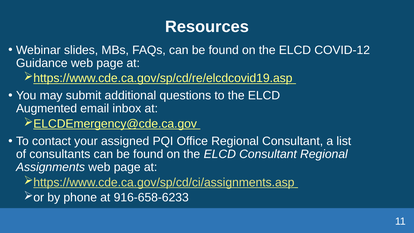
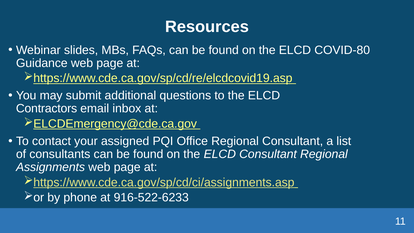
COVID-12: COVID-12 -> COVID-80 (342, 50)
Augmented: Augmented -> Contractors (47, 109)
916-658-6233: 916-658-6233 -> 916-522-6233 (151, 197)
